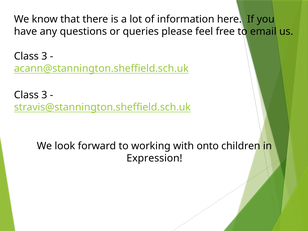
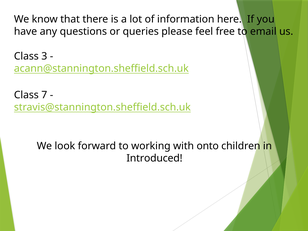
3: 3 -> 7 (44, 95)
Expression: Expression -> Introduced (154, 158)
